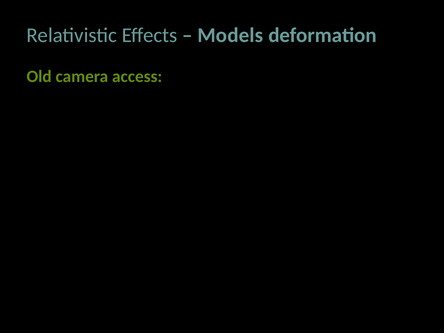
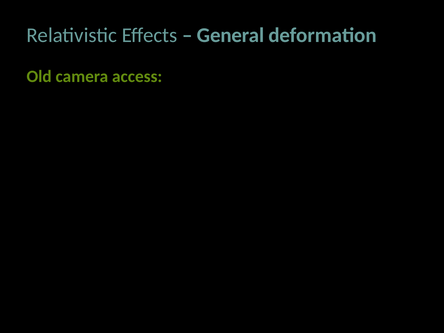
Models: Models -> General (231, 35)
